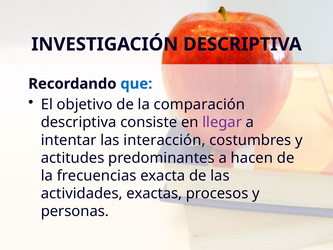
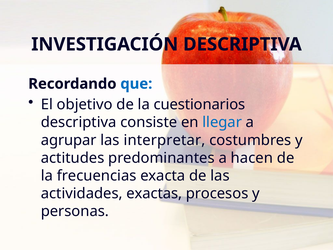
comparación: comparación -> cuestionarios (200, 104)
llegar colour: purple -> blue (222, 122)
intentar: intentar -> agrupar (69, 140)
interacción: interacción -> interpretar (164, 140)
